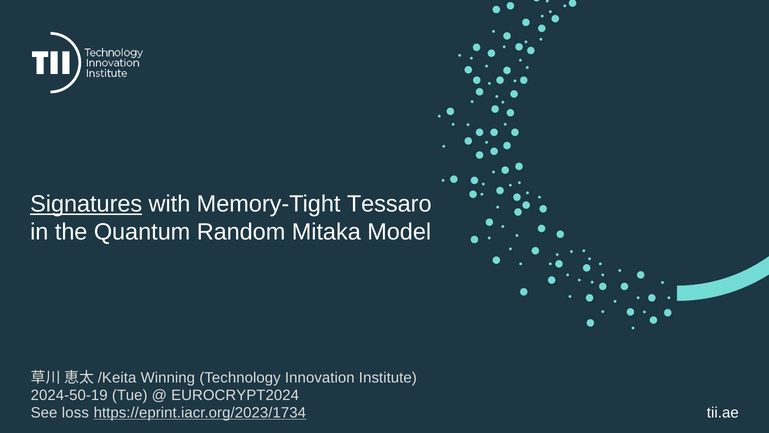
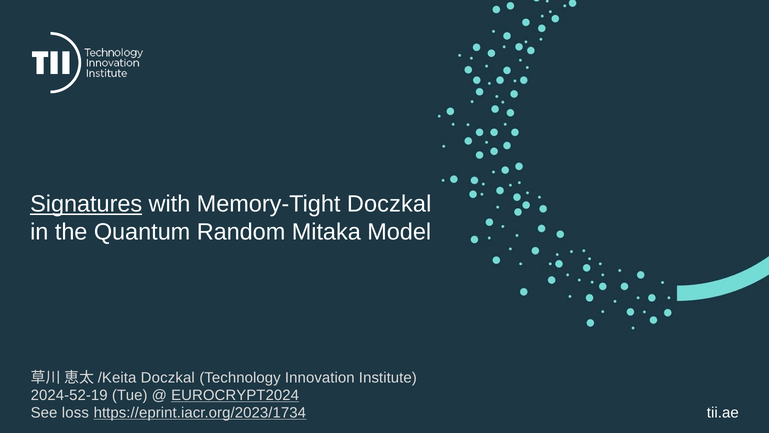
Memory-Tight Tessaro: Tessaro -> Doczkal (389, 204)
Winning: Winning -> Doczkal (168, 377)
2024-50-19: 2024-50-19 -> 2024-52-19 (69, 395)
EUROCRYPT2024 underline: none -> present (235, 395)
